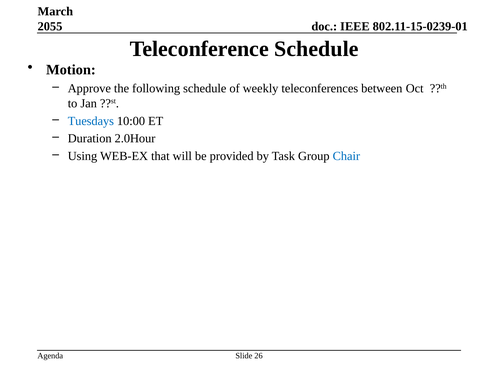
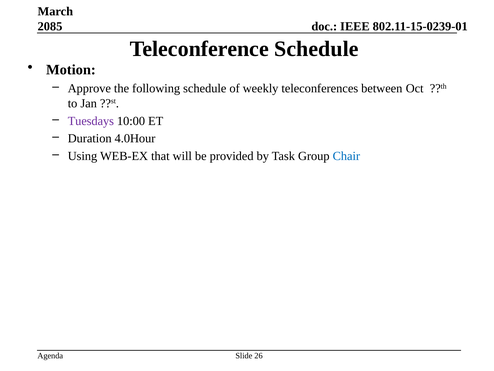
2055: 2055 -> 2085 (50, 26)
Tuesdays colour: blue -> purple (91, 121)
2.0Hour: 2.0Hour -> 4.0Hour (135, 138)
